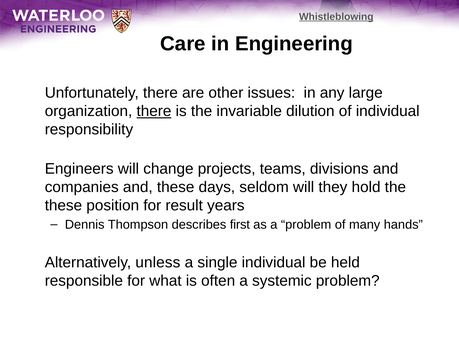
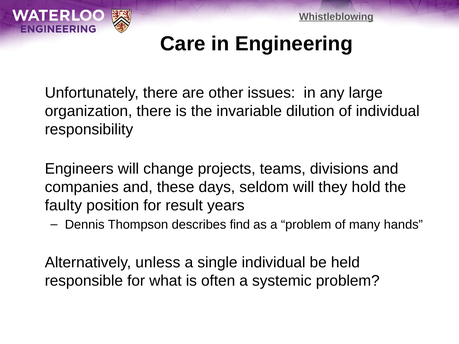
there underline: present -> none (154, 111)
these: these -> faulty (63, 206)
first: first -> find (240, 225)
